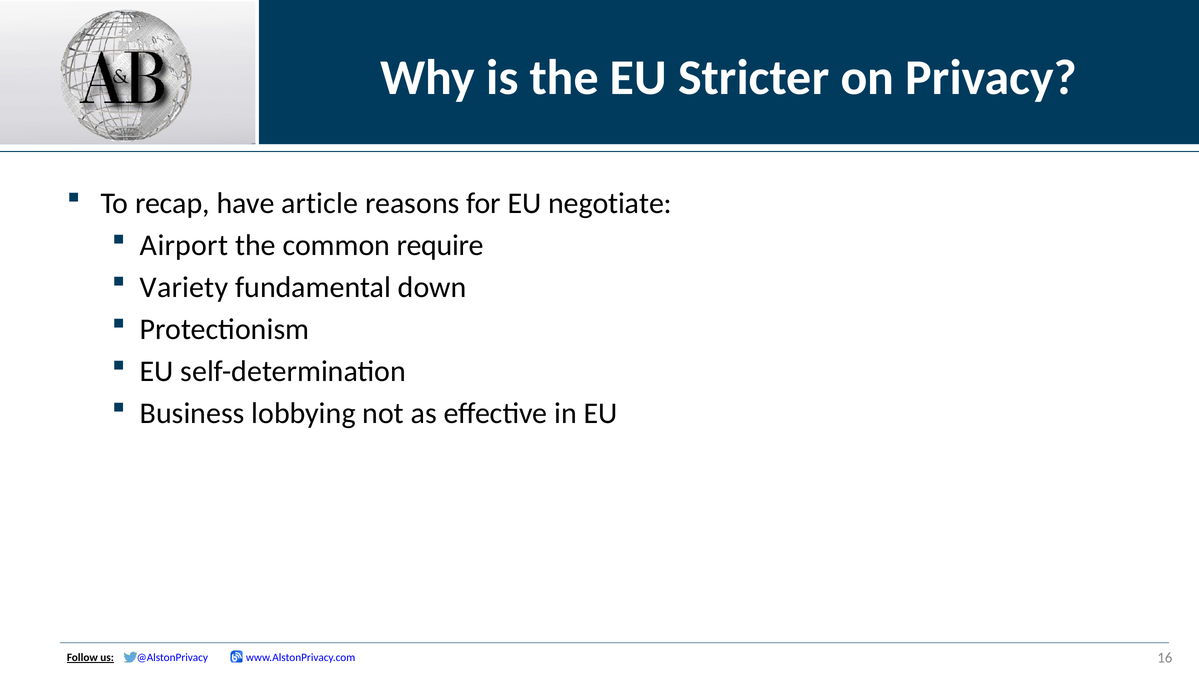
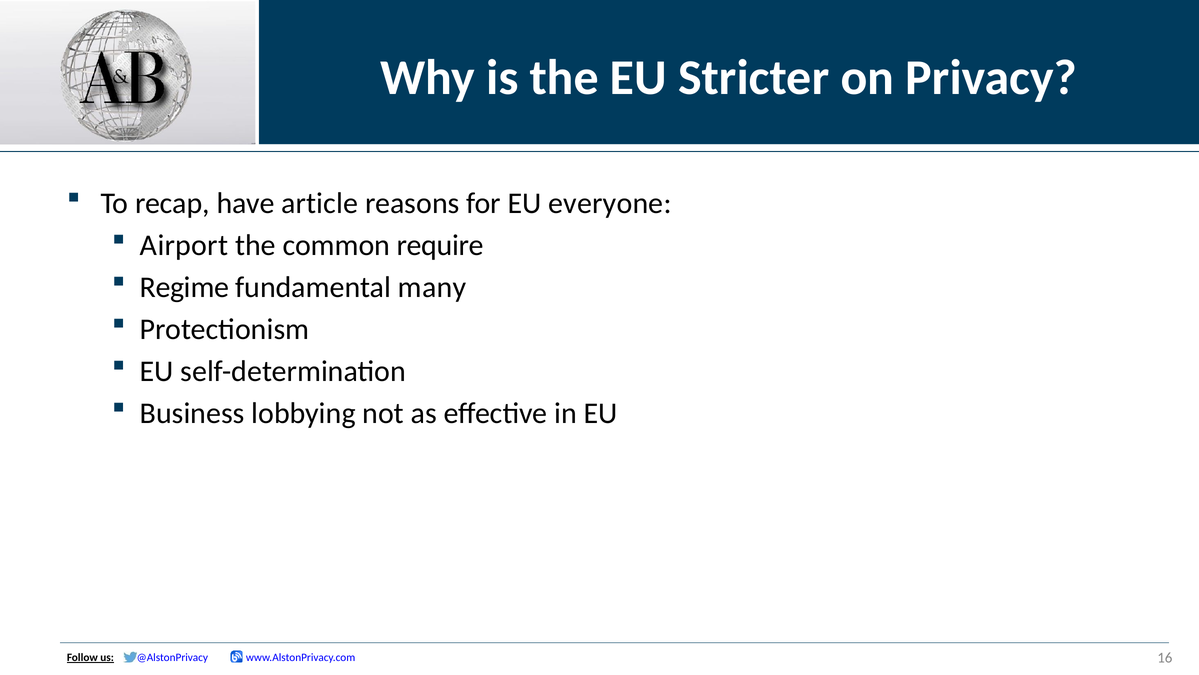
negotiate: negotiate -> everyone (610, 203)
Variety: Variety -> Regime (184, 287)
down: down -> many (432, 287)
